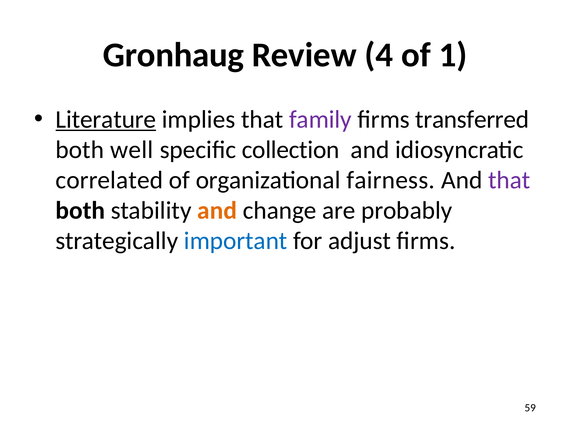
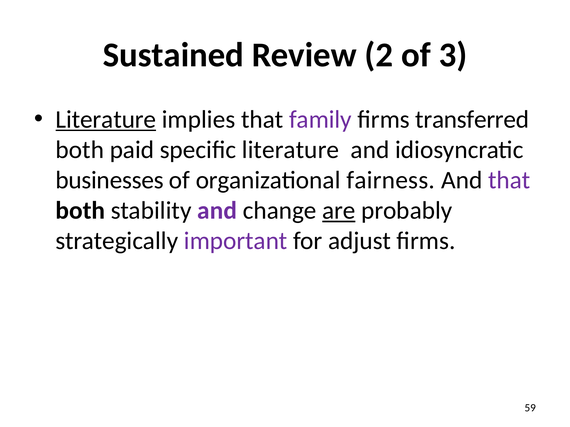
Gronhaug: Gronhaug -> Sustained (173, 55)
4: 4 -> 2 (379, 55)
1: 1 -> 3 (453, 55)
well: well -> paid (132, 150)
specific collection: collection -> literature (291, 150)
correlated: correlated -> businesses (109, 180)
and colour: orange -> purple (217, 211)
are underline: none -> present (339, 211)
important colour: blue -> purple (236, 241)
